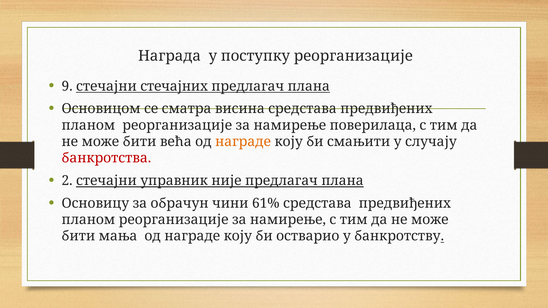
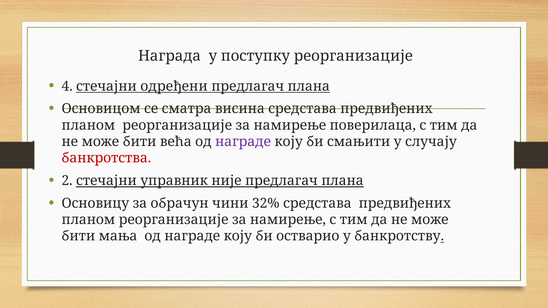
9: 9 -> 4 (67, 86)
стечајних: стечајних -> одређени (174, 86)
награде colour: orange -> purple (243, 142)
61%: 61% -> 32% (266, 203)
